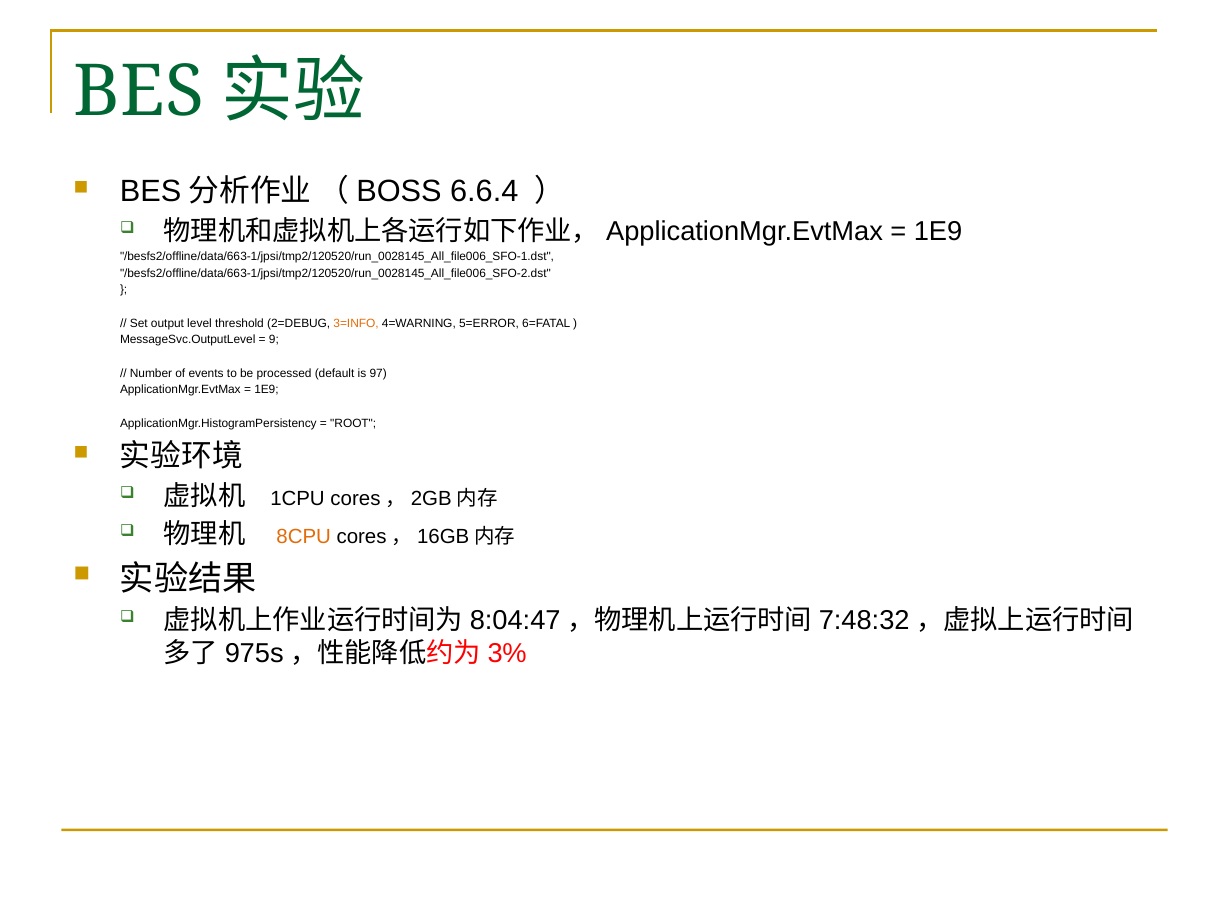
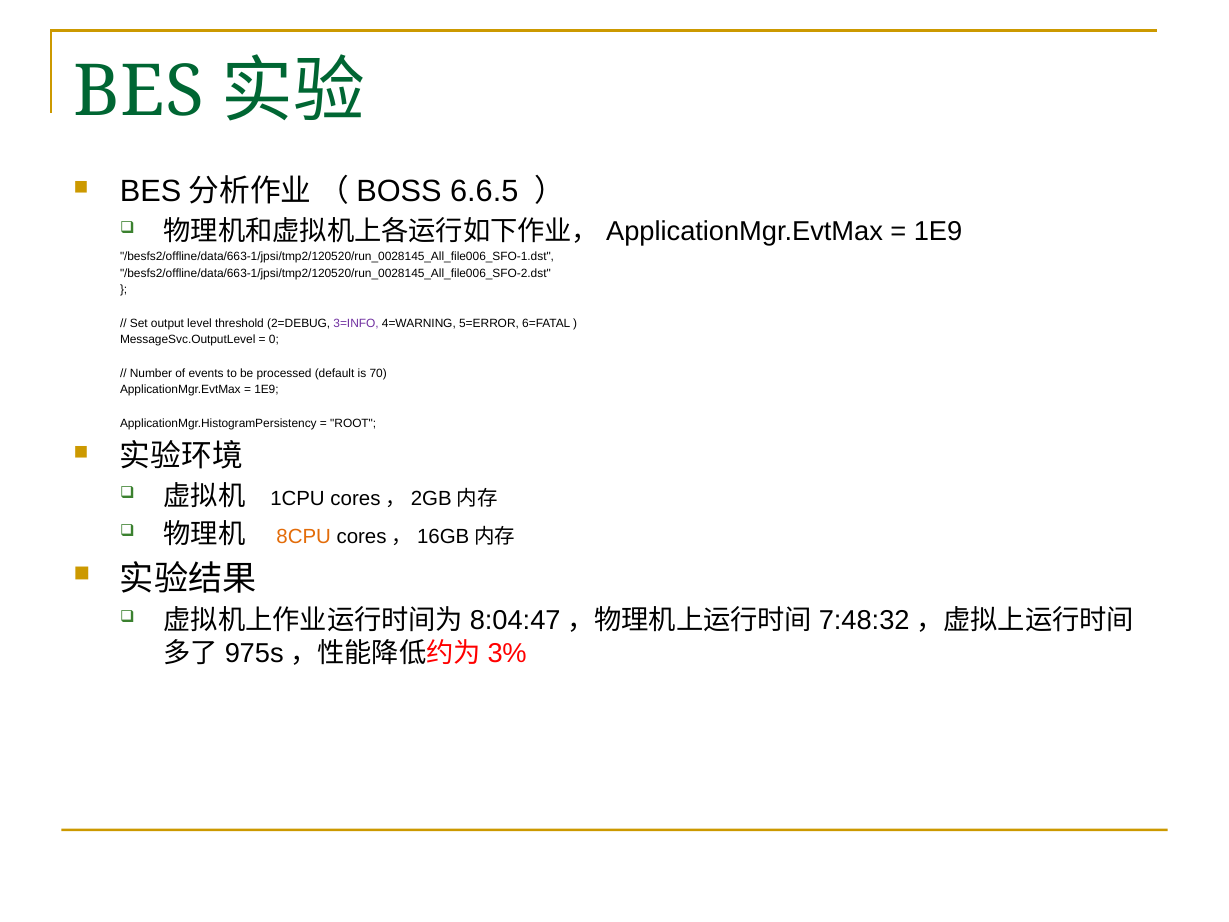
6.6.4: 6.6.4 -> 6.6.5 (484, 191)
3=INFO colour: orange -> purple (356, 323)
9: 9 -> 0 (274, 340)
97: 97 -> 70 (378, 373)
